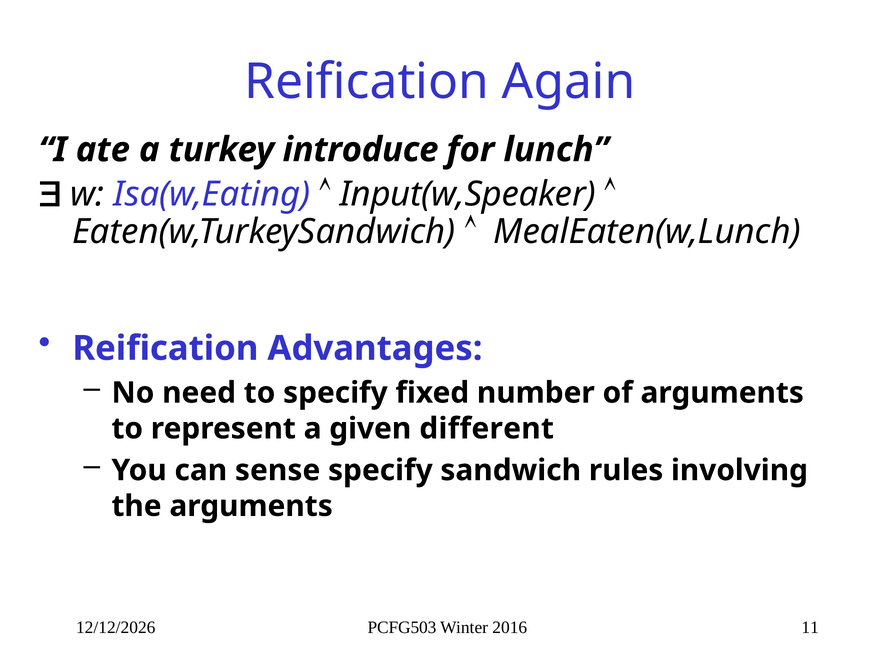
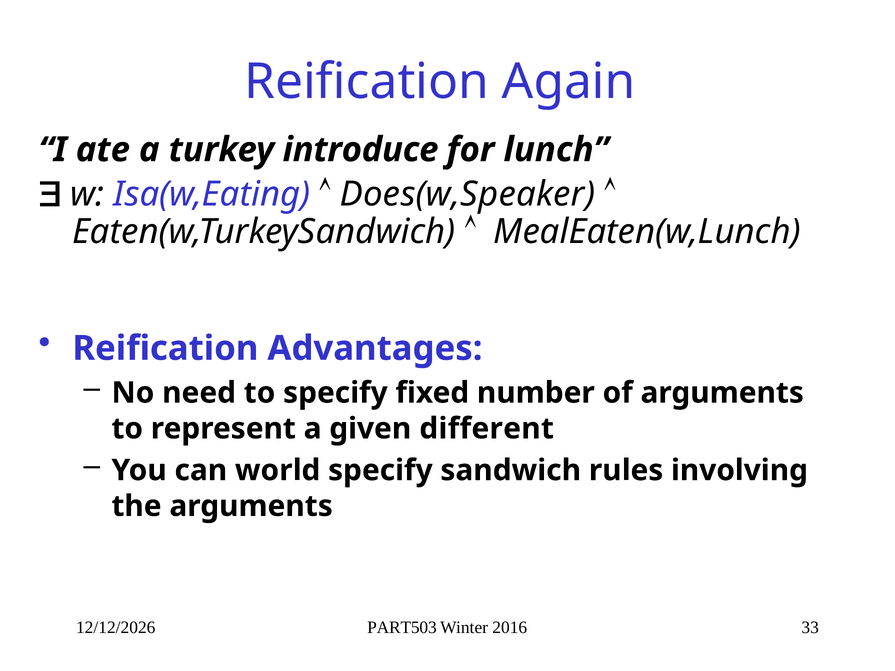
Input(w,Speaker: Input(w,Speaker -> Does(w,Speaker (467, 194)
sense: sense -> world (278, 470)
PCFG503: PCFG503 -> PART503 (402, 628)
11: 11 -> 33 (810, 628)
